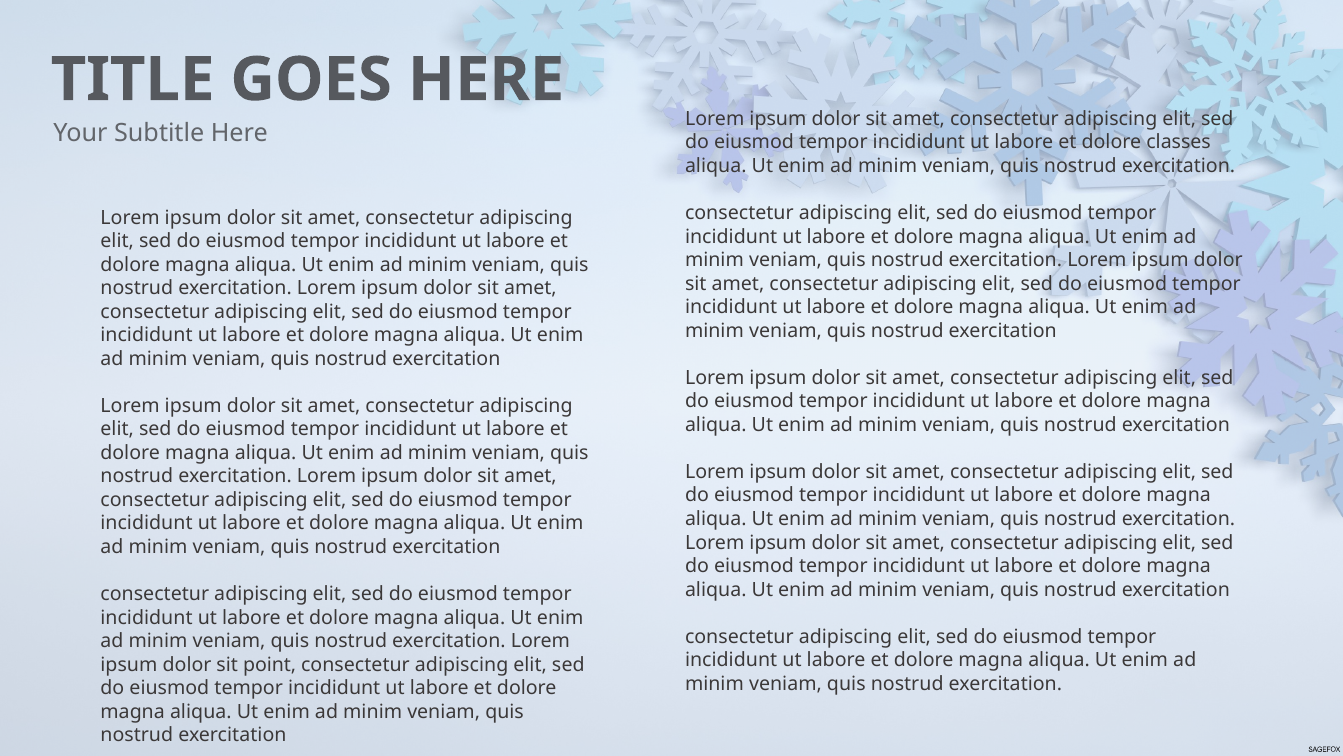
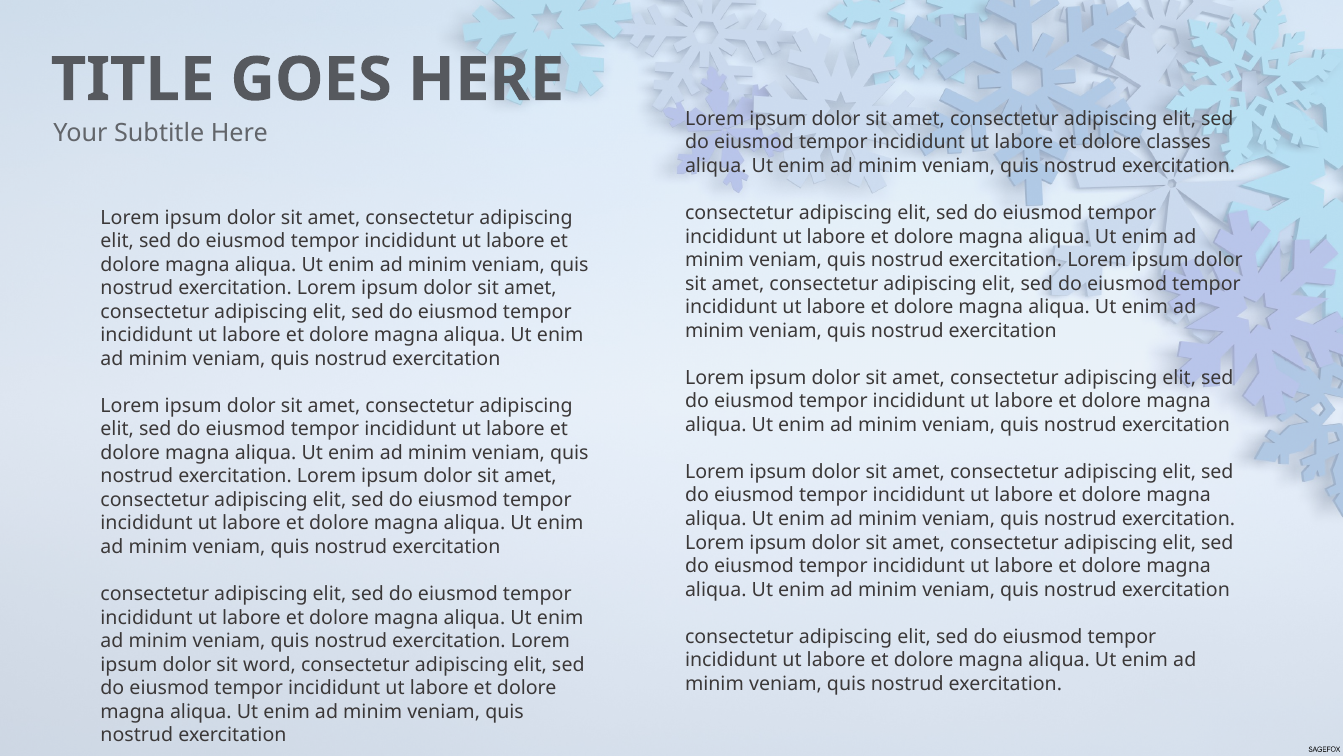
point: point -> word (270, 664)
